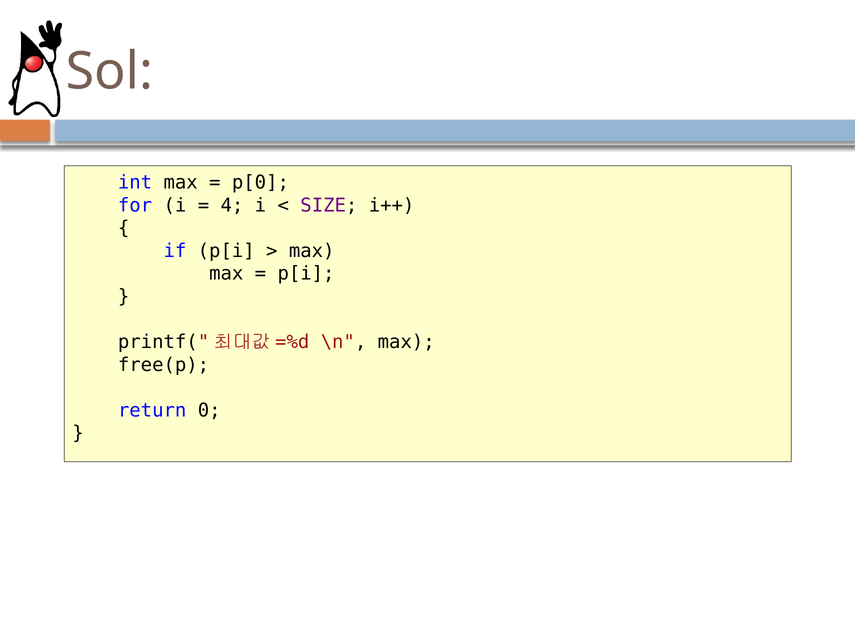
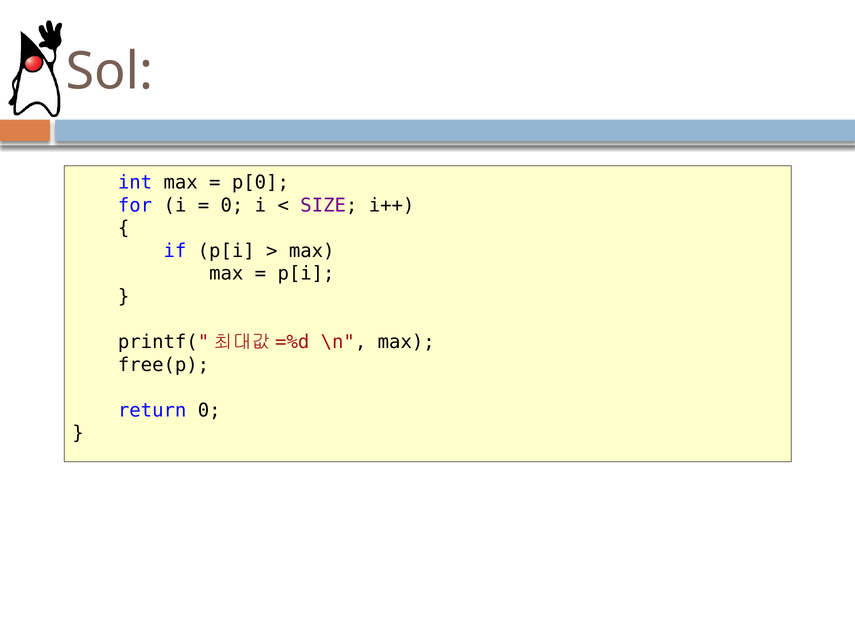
4: 4 -> 0 (232, 205)
